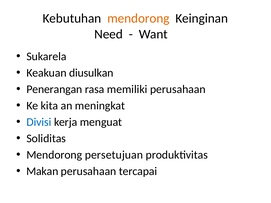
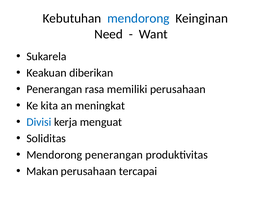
mendorong colour: orange -> blue (138, 18)
diusulkan: diusulkan -> diberikan (91, 73)
Mendorong persetujuan: persetujuan -> penerangan (114, 155)
